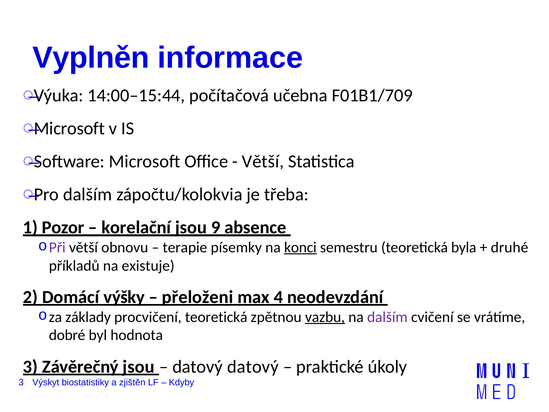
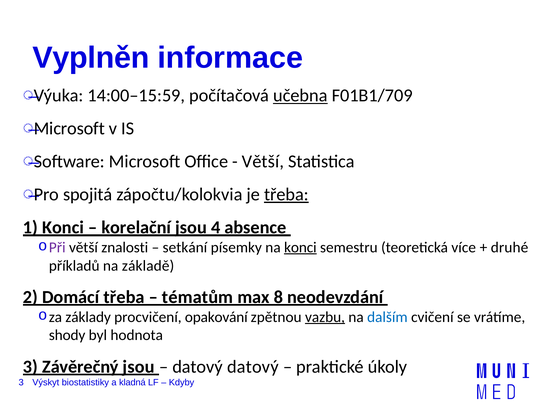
14:00–15:44: 14:00–15:44 -> 14:00–15:59 (136, 96)
učebna underline: none -> present (300, 96)
Pro dalším: dalším -> spojitá (88, 194)
třeba underline: none -> present (286, 194)
1 Pozor: Pozor -> Konci (63, 227)
9: 9 -> 4 (216, 227)
obnovu: obnovu -> znalosti (125, 247)
terapie: terapie -> setkání (185, 247)
byla: byla -> více (464, 247)
existuje: existuje -> základě (148, 265)
Domácí výšky: výšky -> třeba (124, 297)
přeloženi: přeloženi -> tématům (198, 297)
4: 4 -> 8 (278, 297)
procvičení teoretická: teoretická -> opakování (216, 317)
dalším colour: purple -> blue (387, 317)
dobré: dobré -> shody (67, 335)
zjištěn: zjištěn -> kladná (132, 382)
